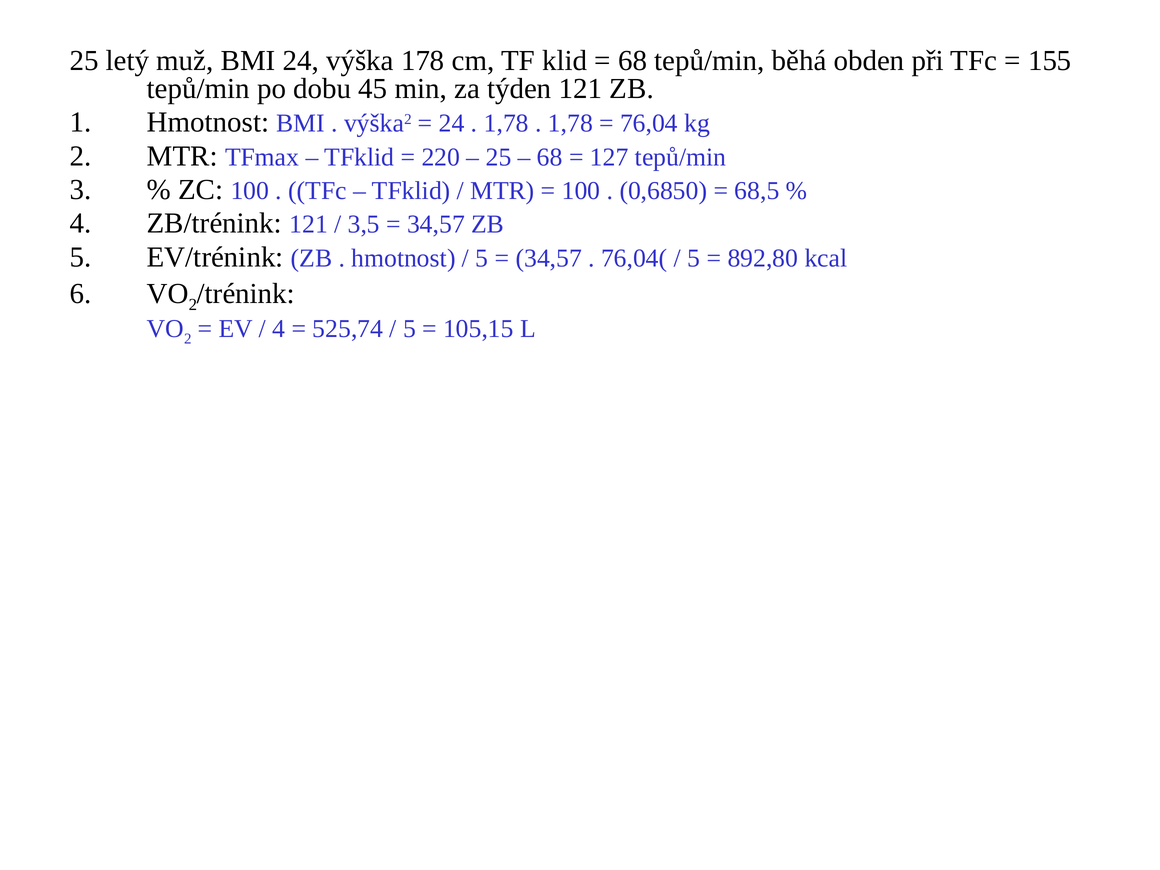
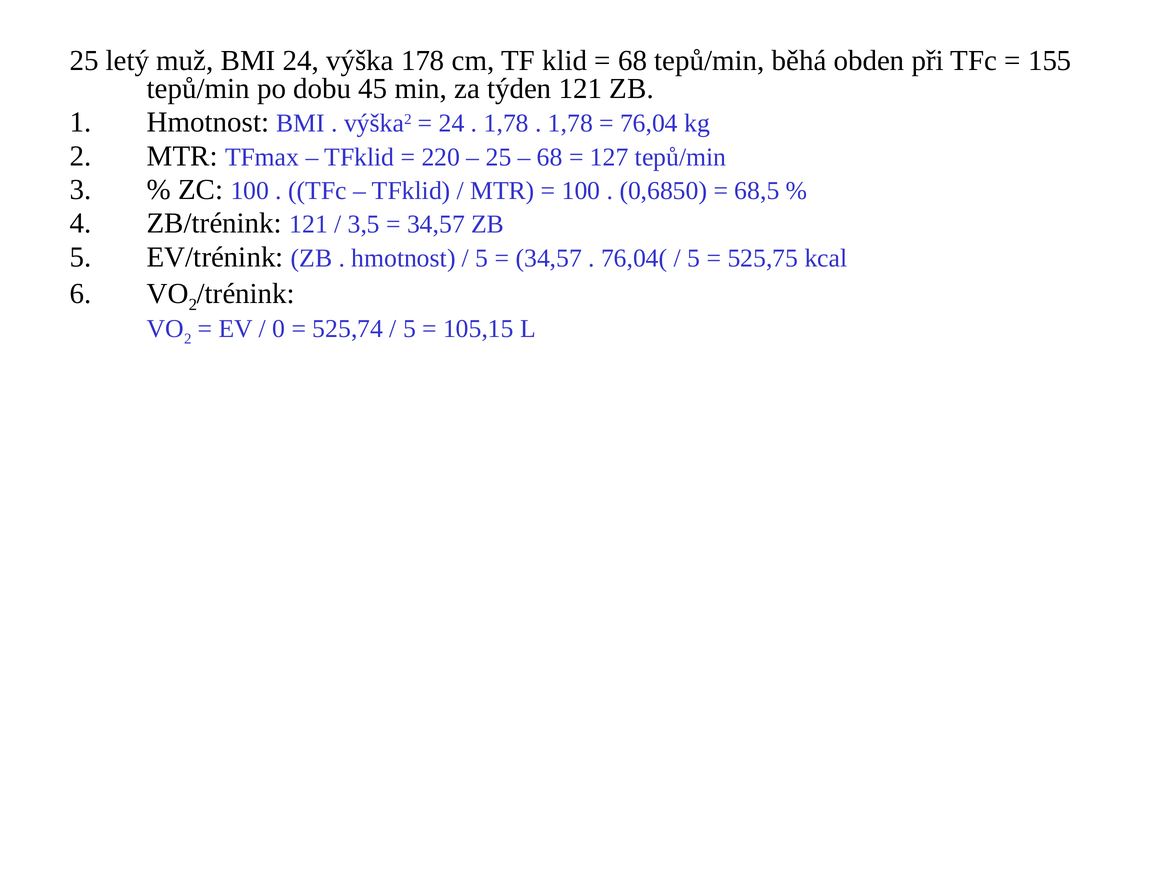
892,80: 892,80 -> 525,75 (763, 258)
4: 4 -> 0 (279, 329)
